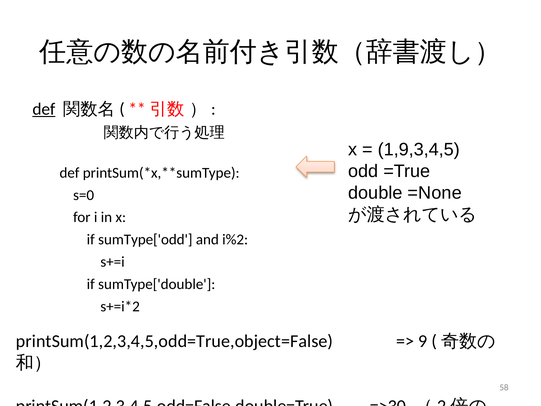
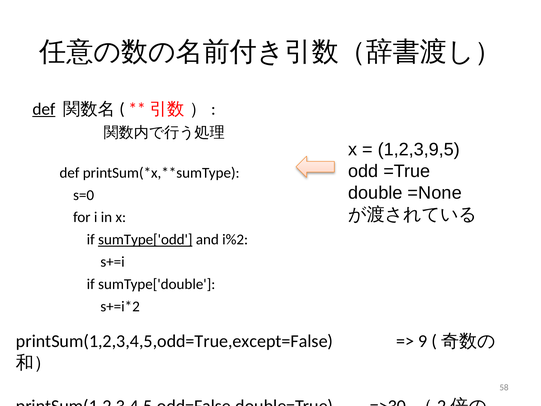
1,9,3,4,5: 1,9,3,4,5 -> 1,2,3,9,5 (419, 149)
sumType['odd underline: none -> present (145, 239)
printSum(1,2,3,4,5,odd=True,object=False: printSum(1,2,3,4,5,odd=True,object=False -> printSum(1,2,3,4,5,odd=True,except=False (175, 341)
